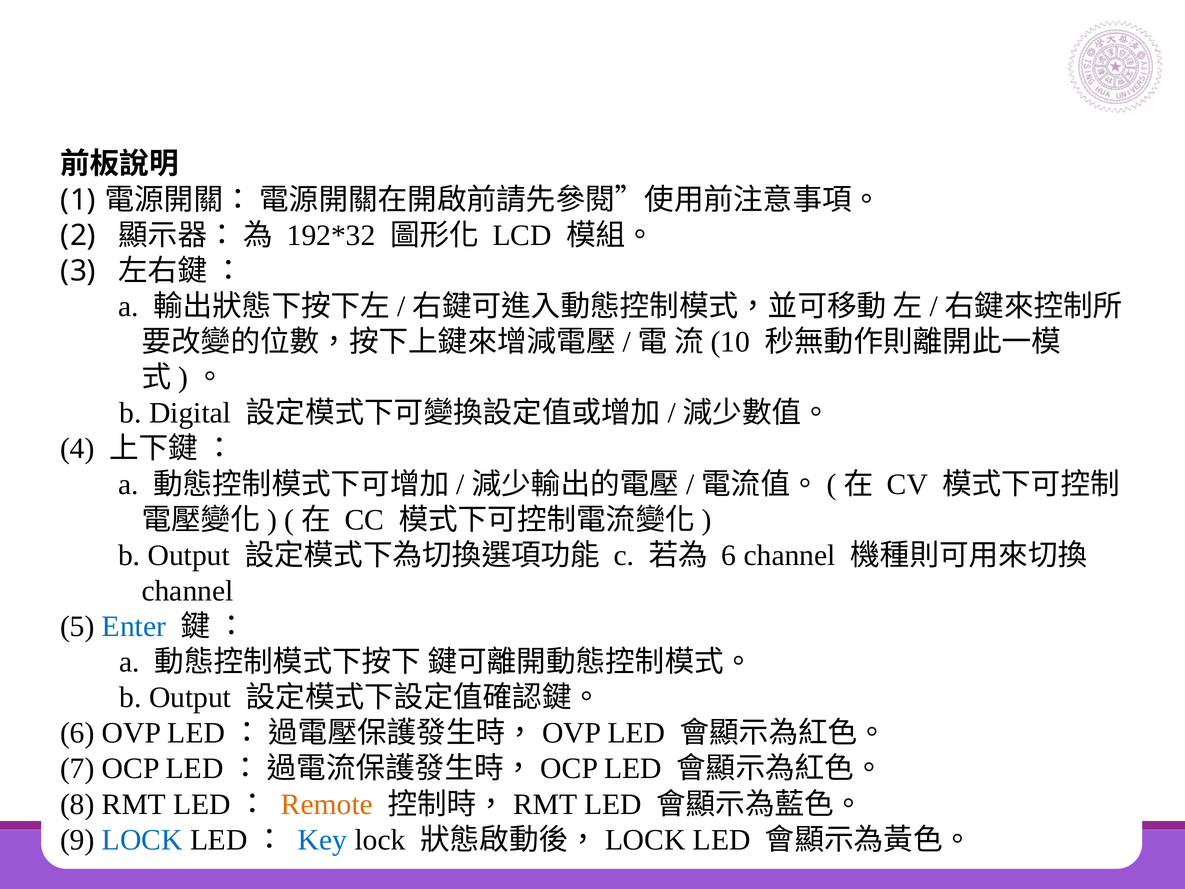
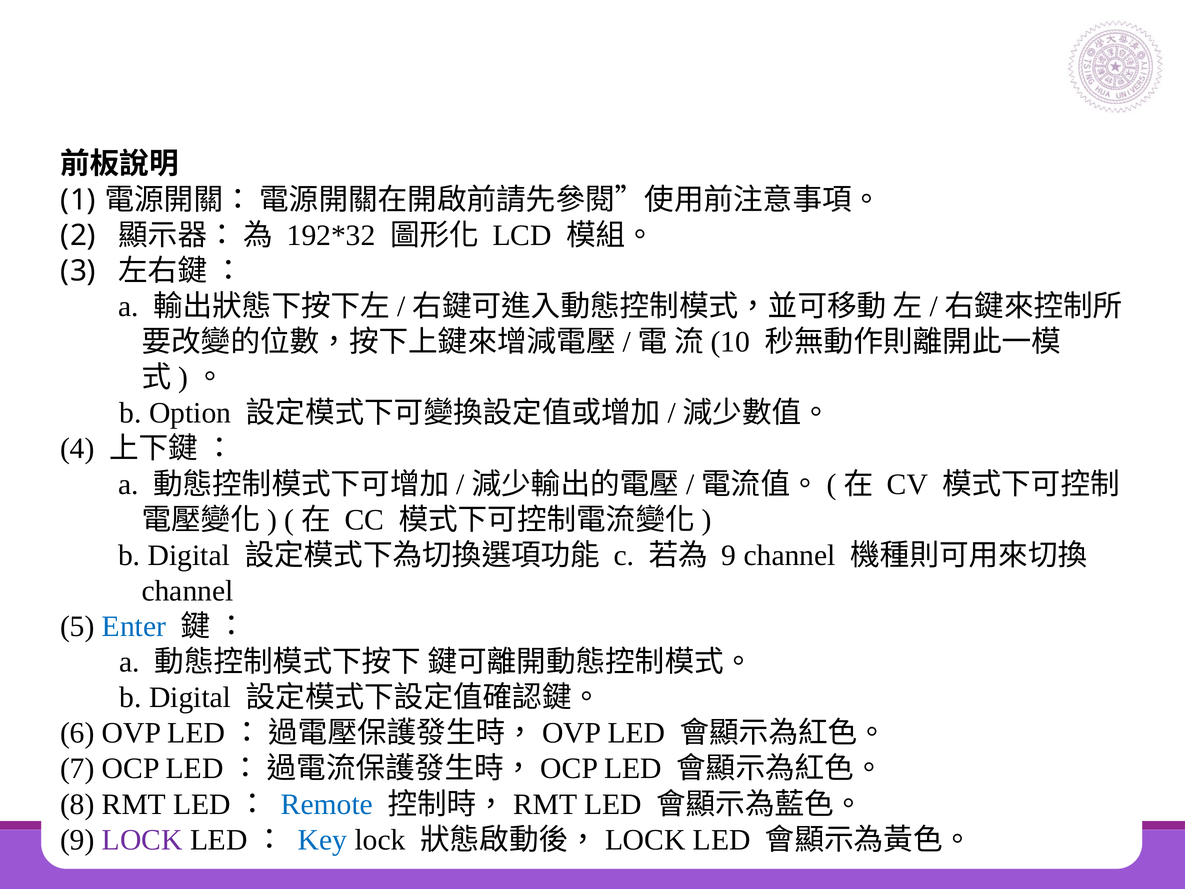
Digital: Digital -> Option (190, 413)
Output: Output -> Digital (189, 555)
6: 6 -> 9 (729, 555)
Output: Output -> Digital (190, 697)
Remote colour: orange -> blue (327, 804)
LOCK colour: blue -> purple (142, 840)
